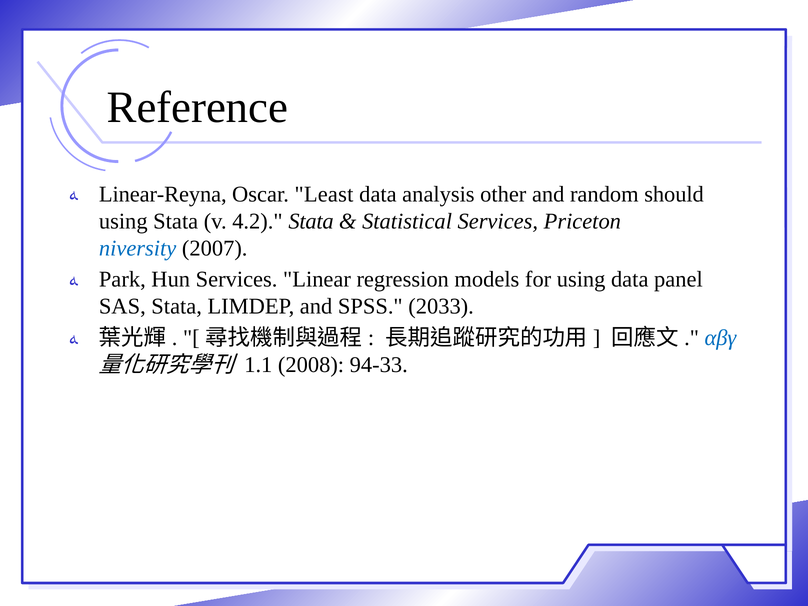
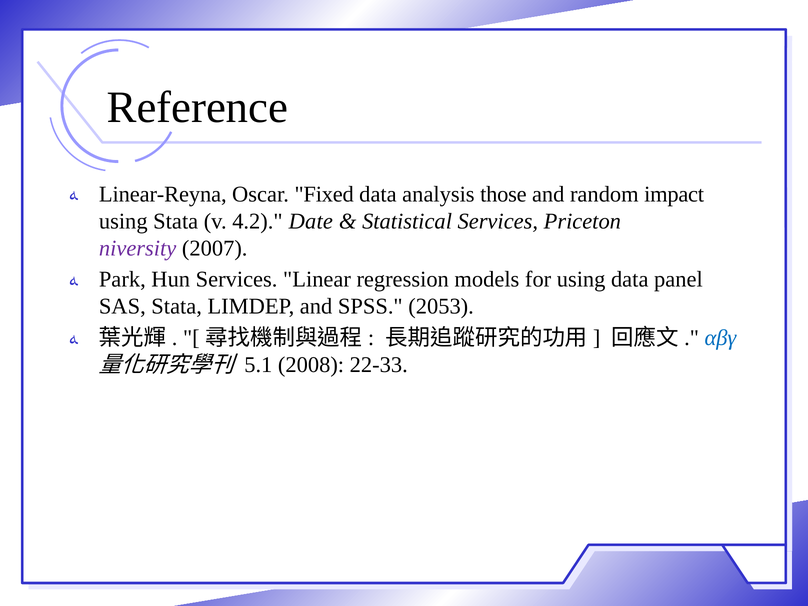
Least: Least -> Fixed (324, 194)
other: other -> those (503, 194)
should: should -> impact (674, 194)
4.2 Stata: Stata -> Date (311, 221)
niversity colour: blue -> purple (138, 248)
2033: 2033 -> 2053 (441, 307)
1.1: 1.1 -> 5.1 (258, 365)
94-33: 94-33 -> 22-33 (379, 365)
